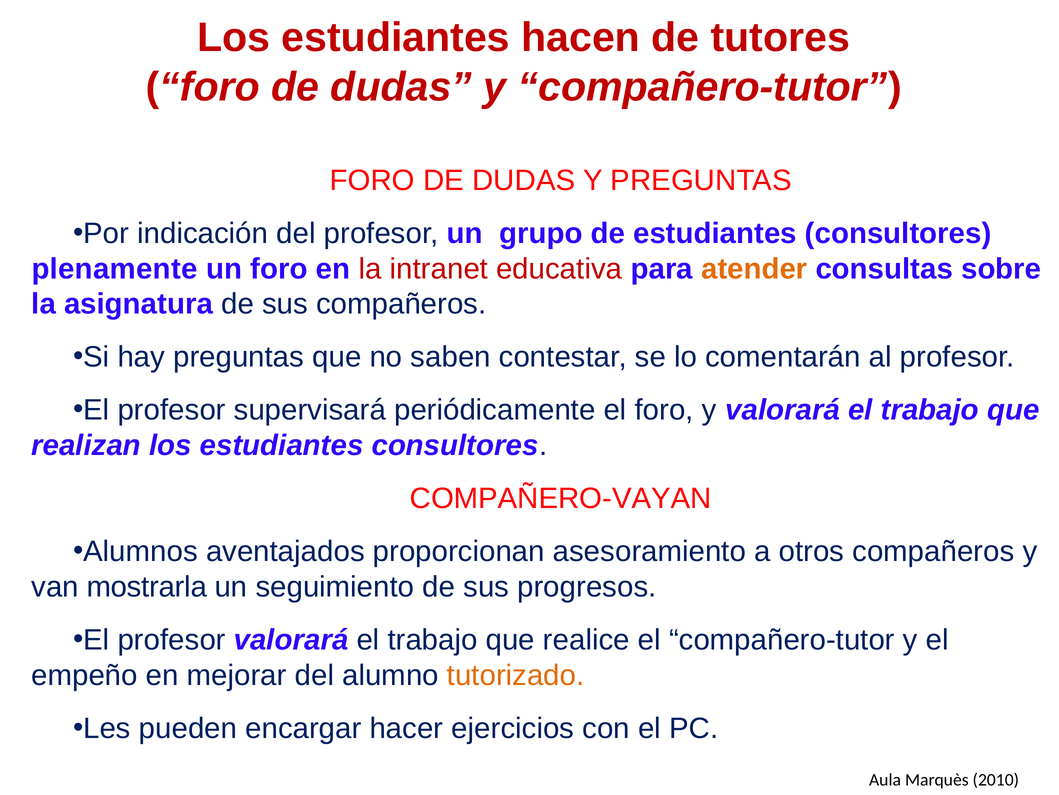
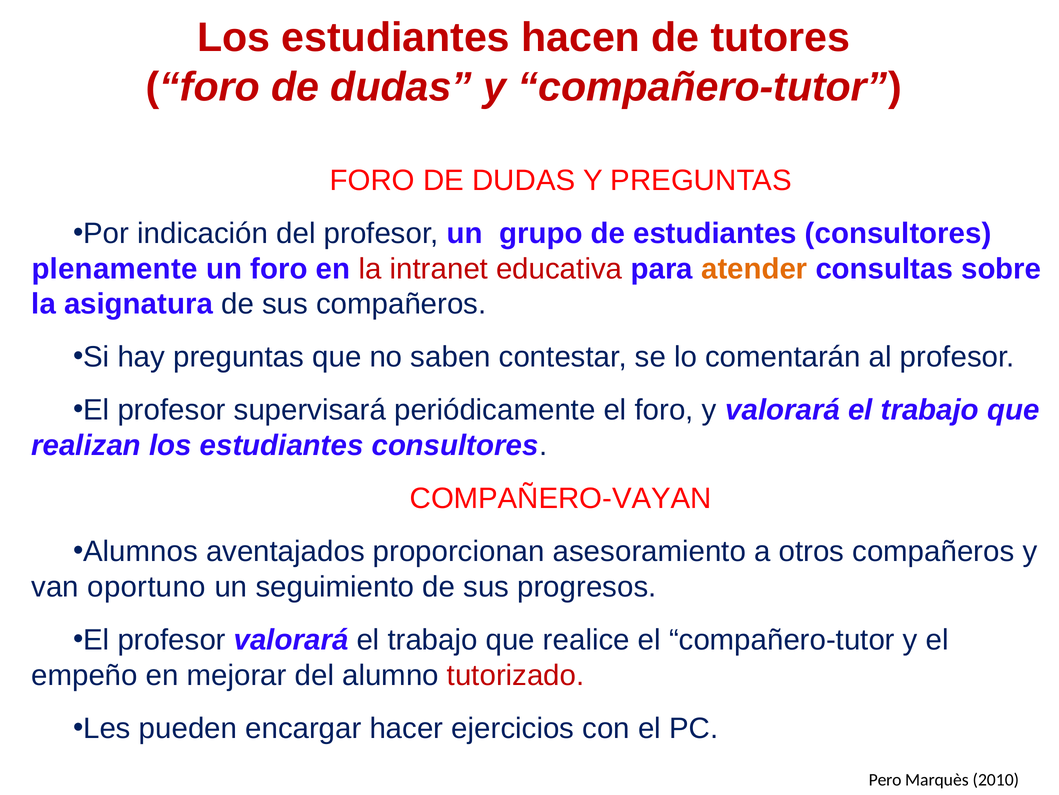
mostrarla: mostrarla -> oportuno (147, 586)
tutorizado colour: orange -> red (516, 675)
Aula: Aula -> Pero (885, 779)
